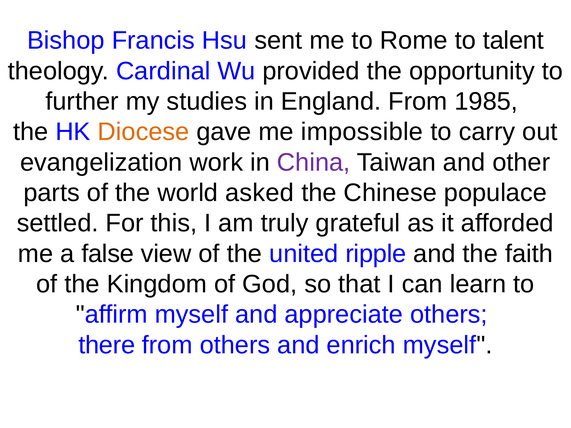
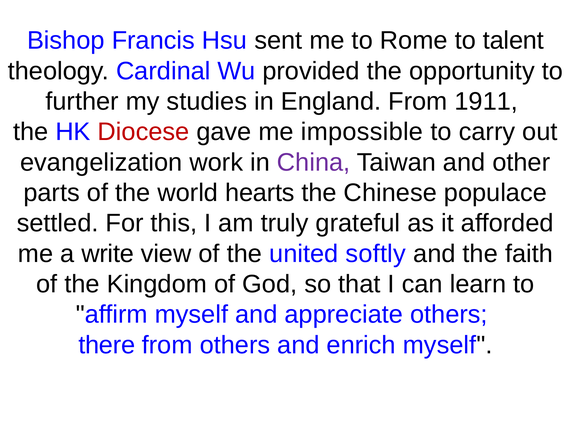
1985: 1985 -> 1911 (486, 102)
Diocese colour: orange -> red (143, 132)
asked: asked -> hearts (260, 193)
false: false -> write (108, 254)
ripple: ripple -> softly (376, 254)
